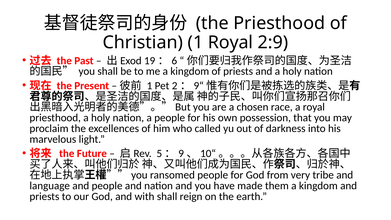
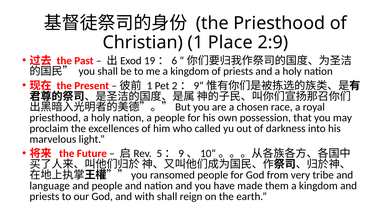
1 Royal: Royal -> Place (230, 43)
